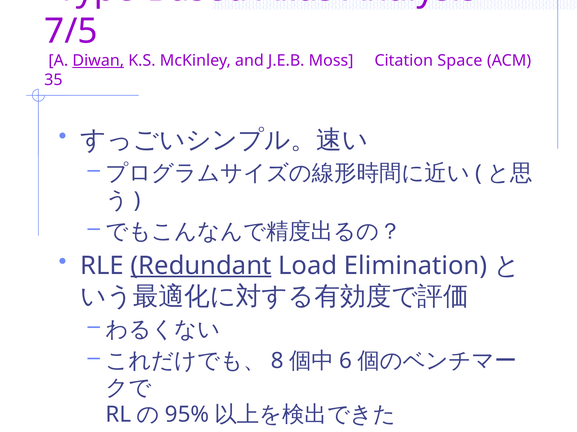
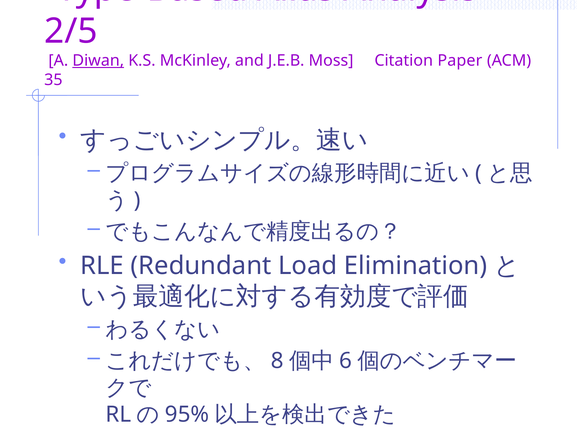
7/5: 7/5 -> 2/5 (71, 31)
Space: Space -> Paper (460, 61)
Redundant underline: present -> none (201, 266)
